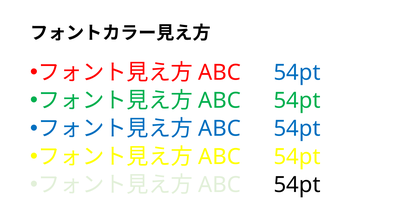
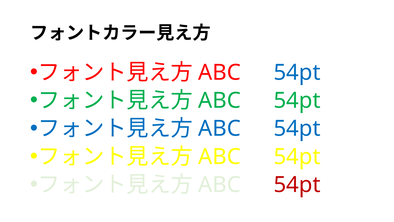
54pt colour: black -> red (297, 184)
